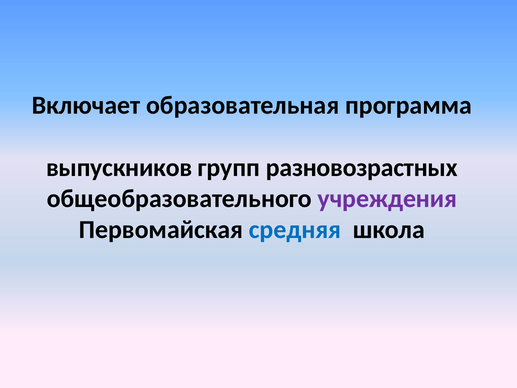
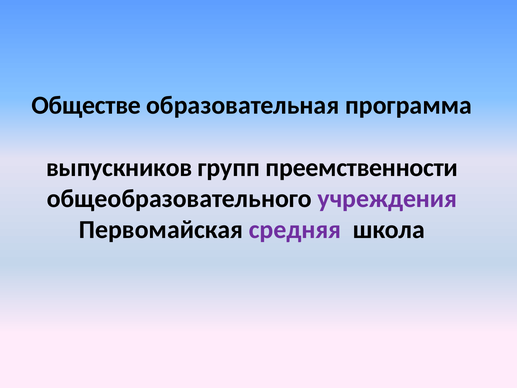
Включает: Включает -> Обществе (86, 105)
разновозрастных: разновозрастных -> преемственности (362, 167)
средняя colour: blue -> purple (295, 229)
